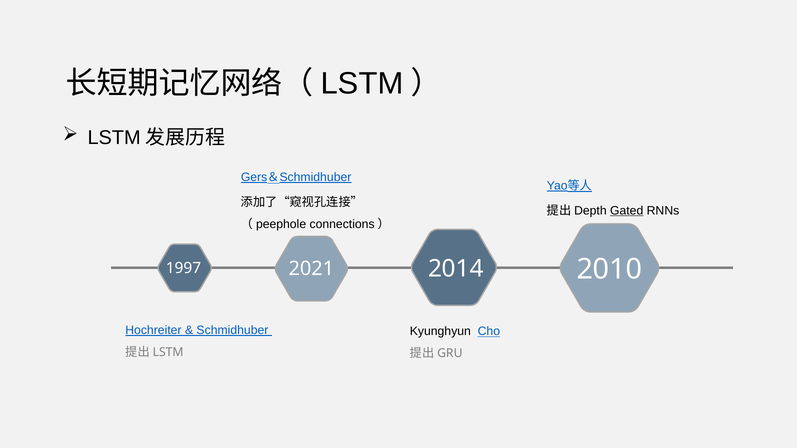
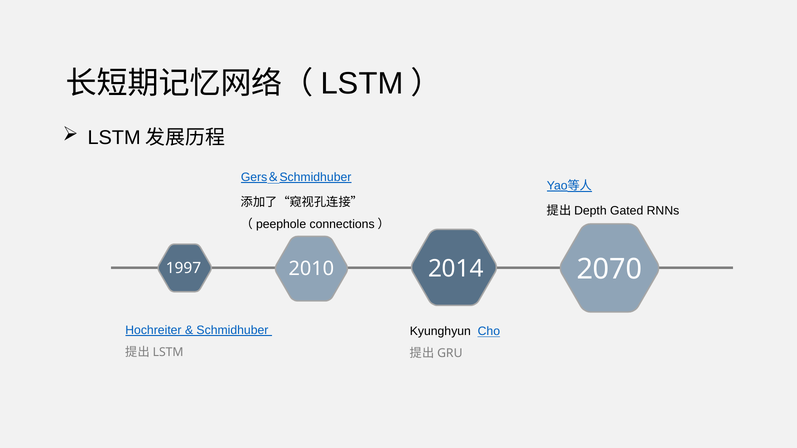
Gated underline: present -> none (627, 211)
2021: 2021 -> 2010 (311, 269)
2010: 2010 -> 2070 (609, 269)
